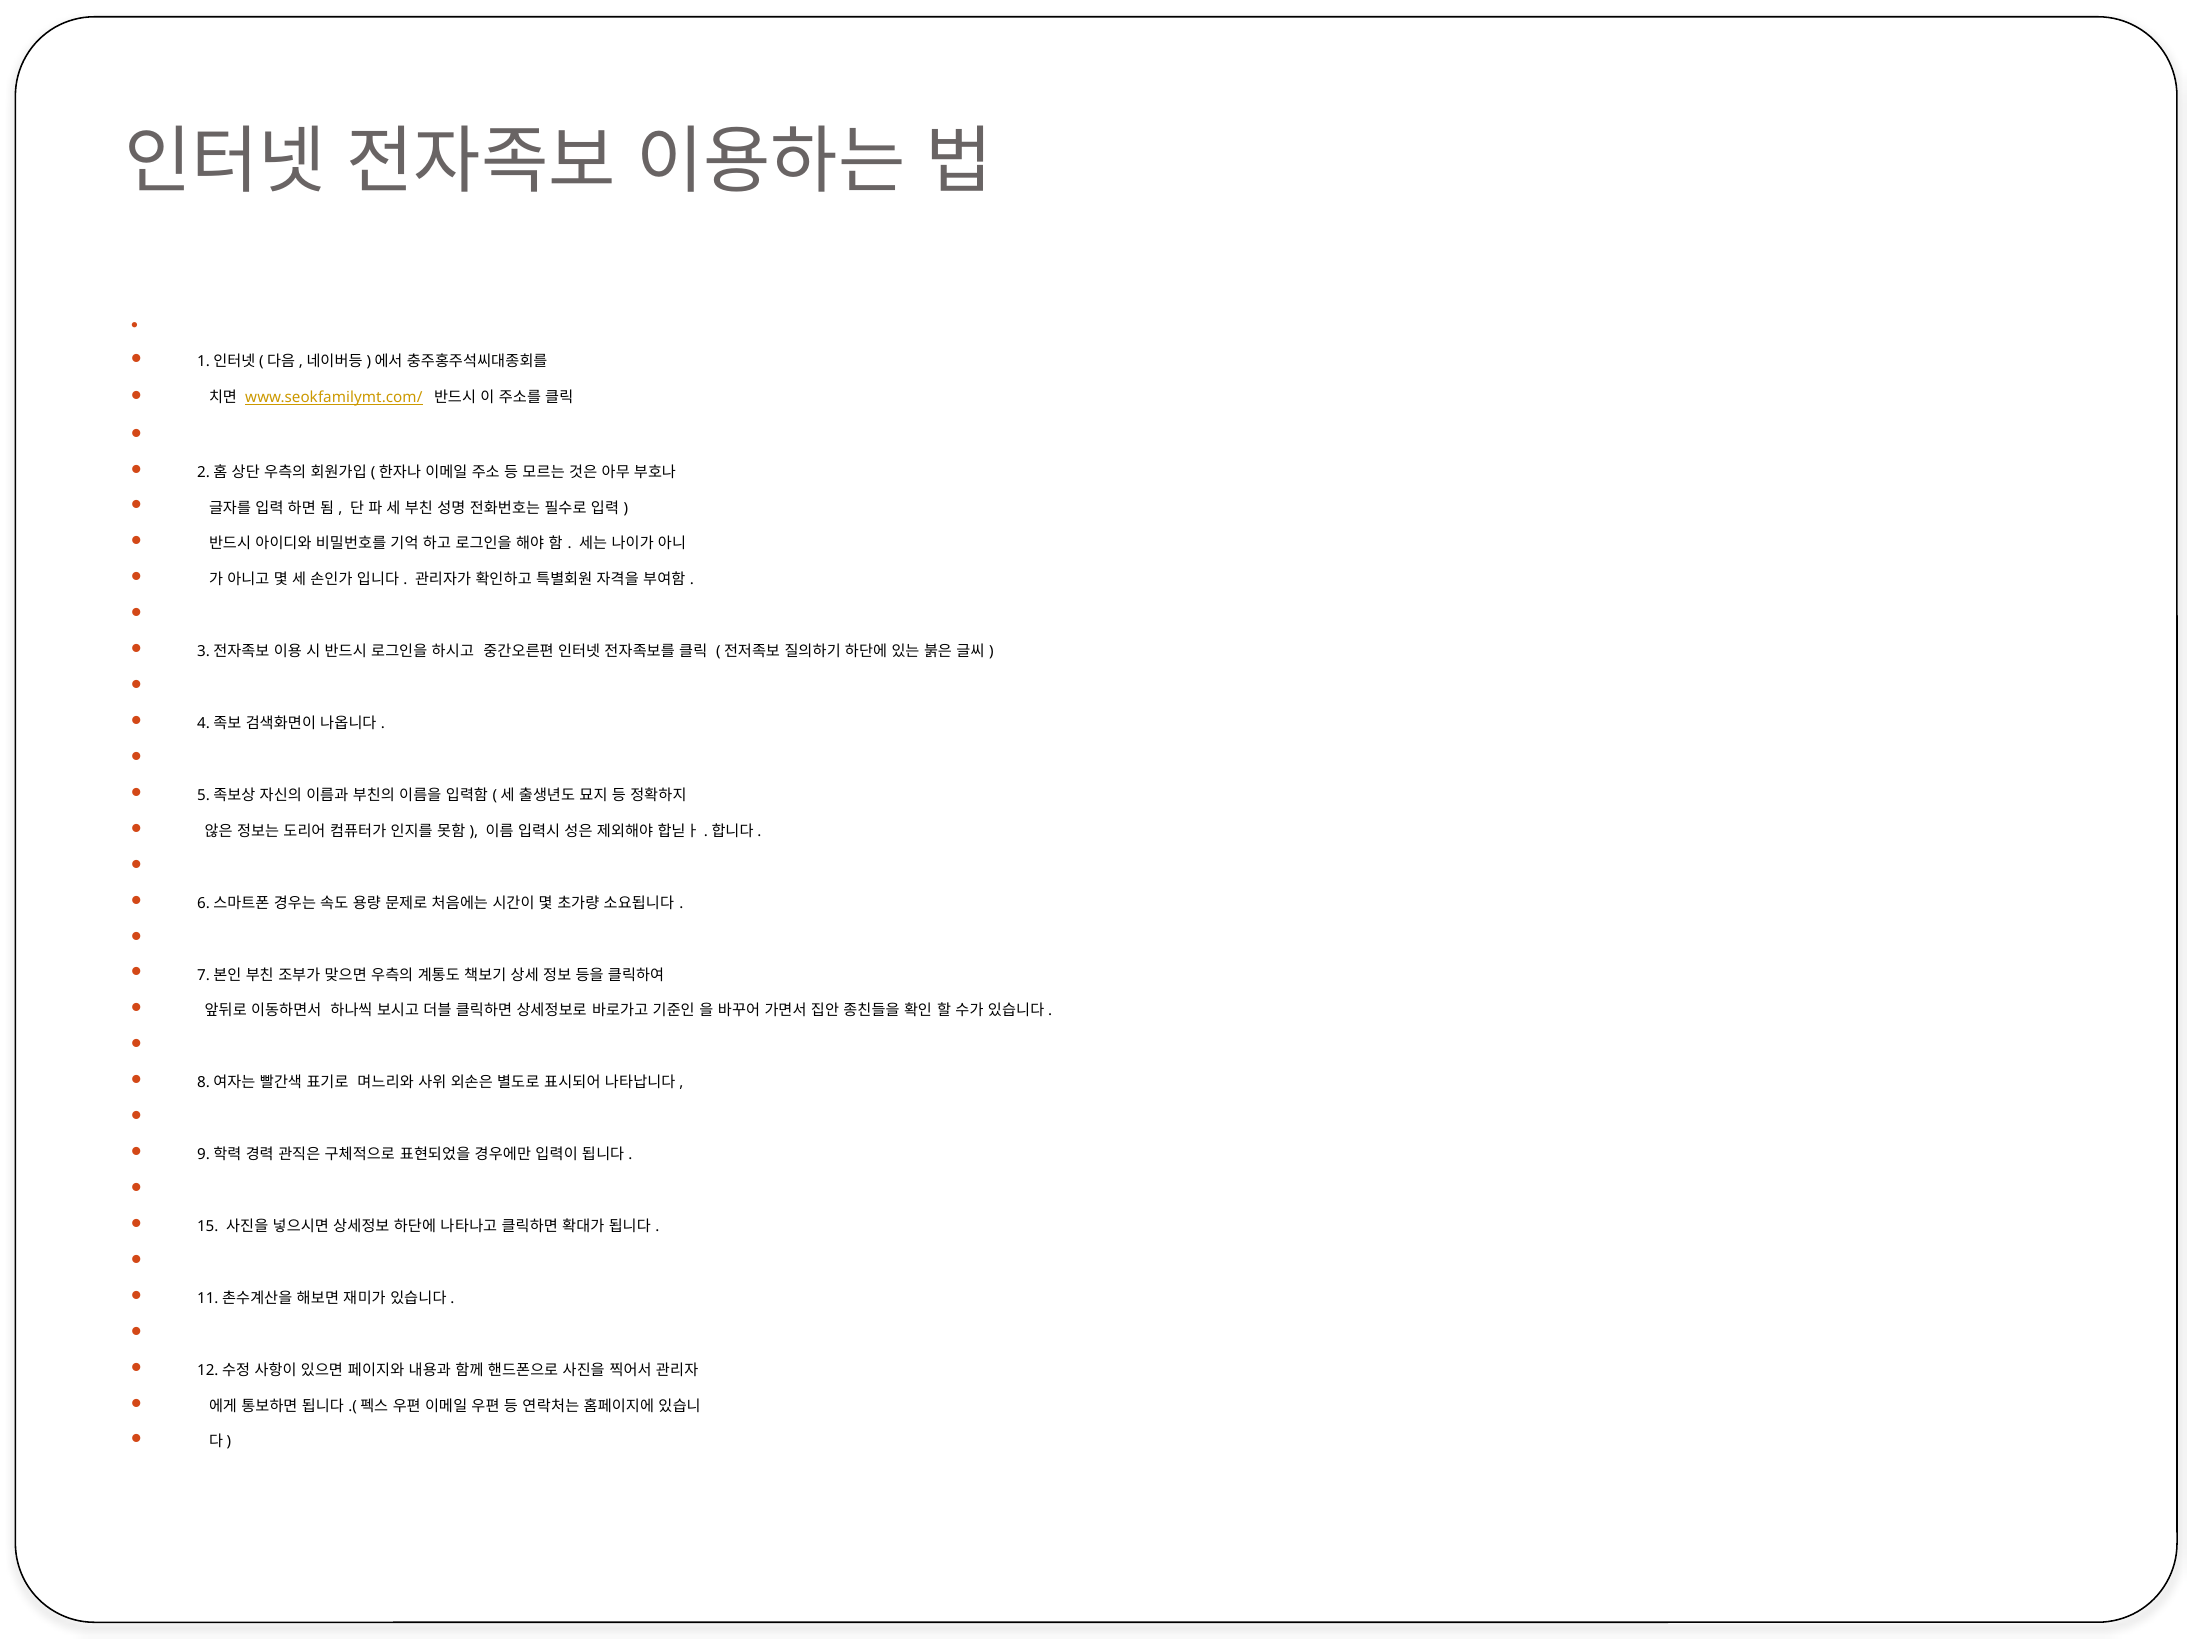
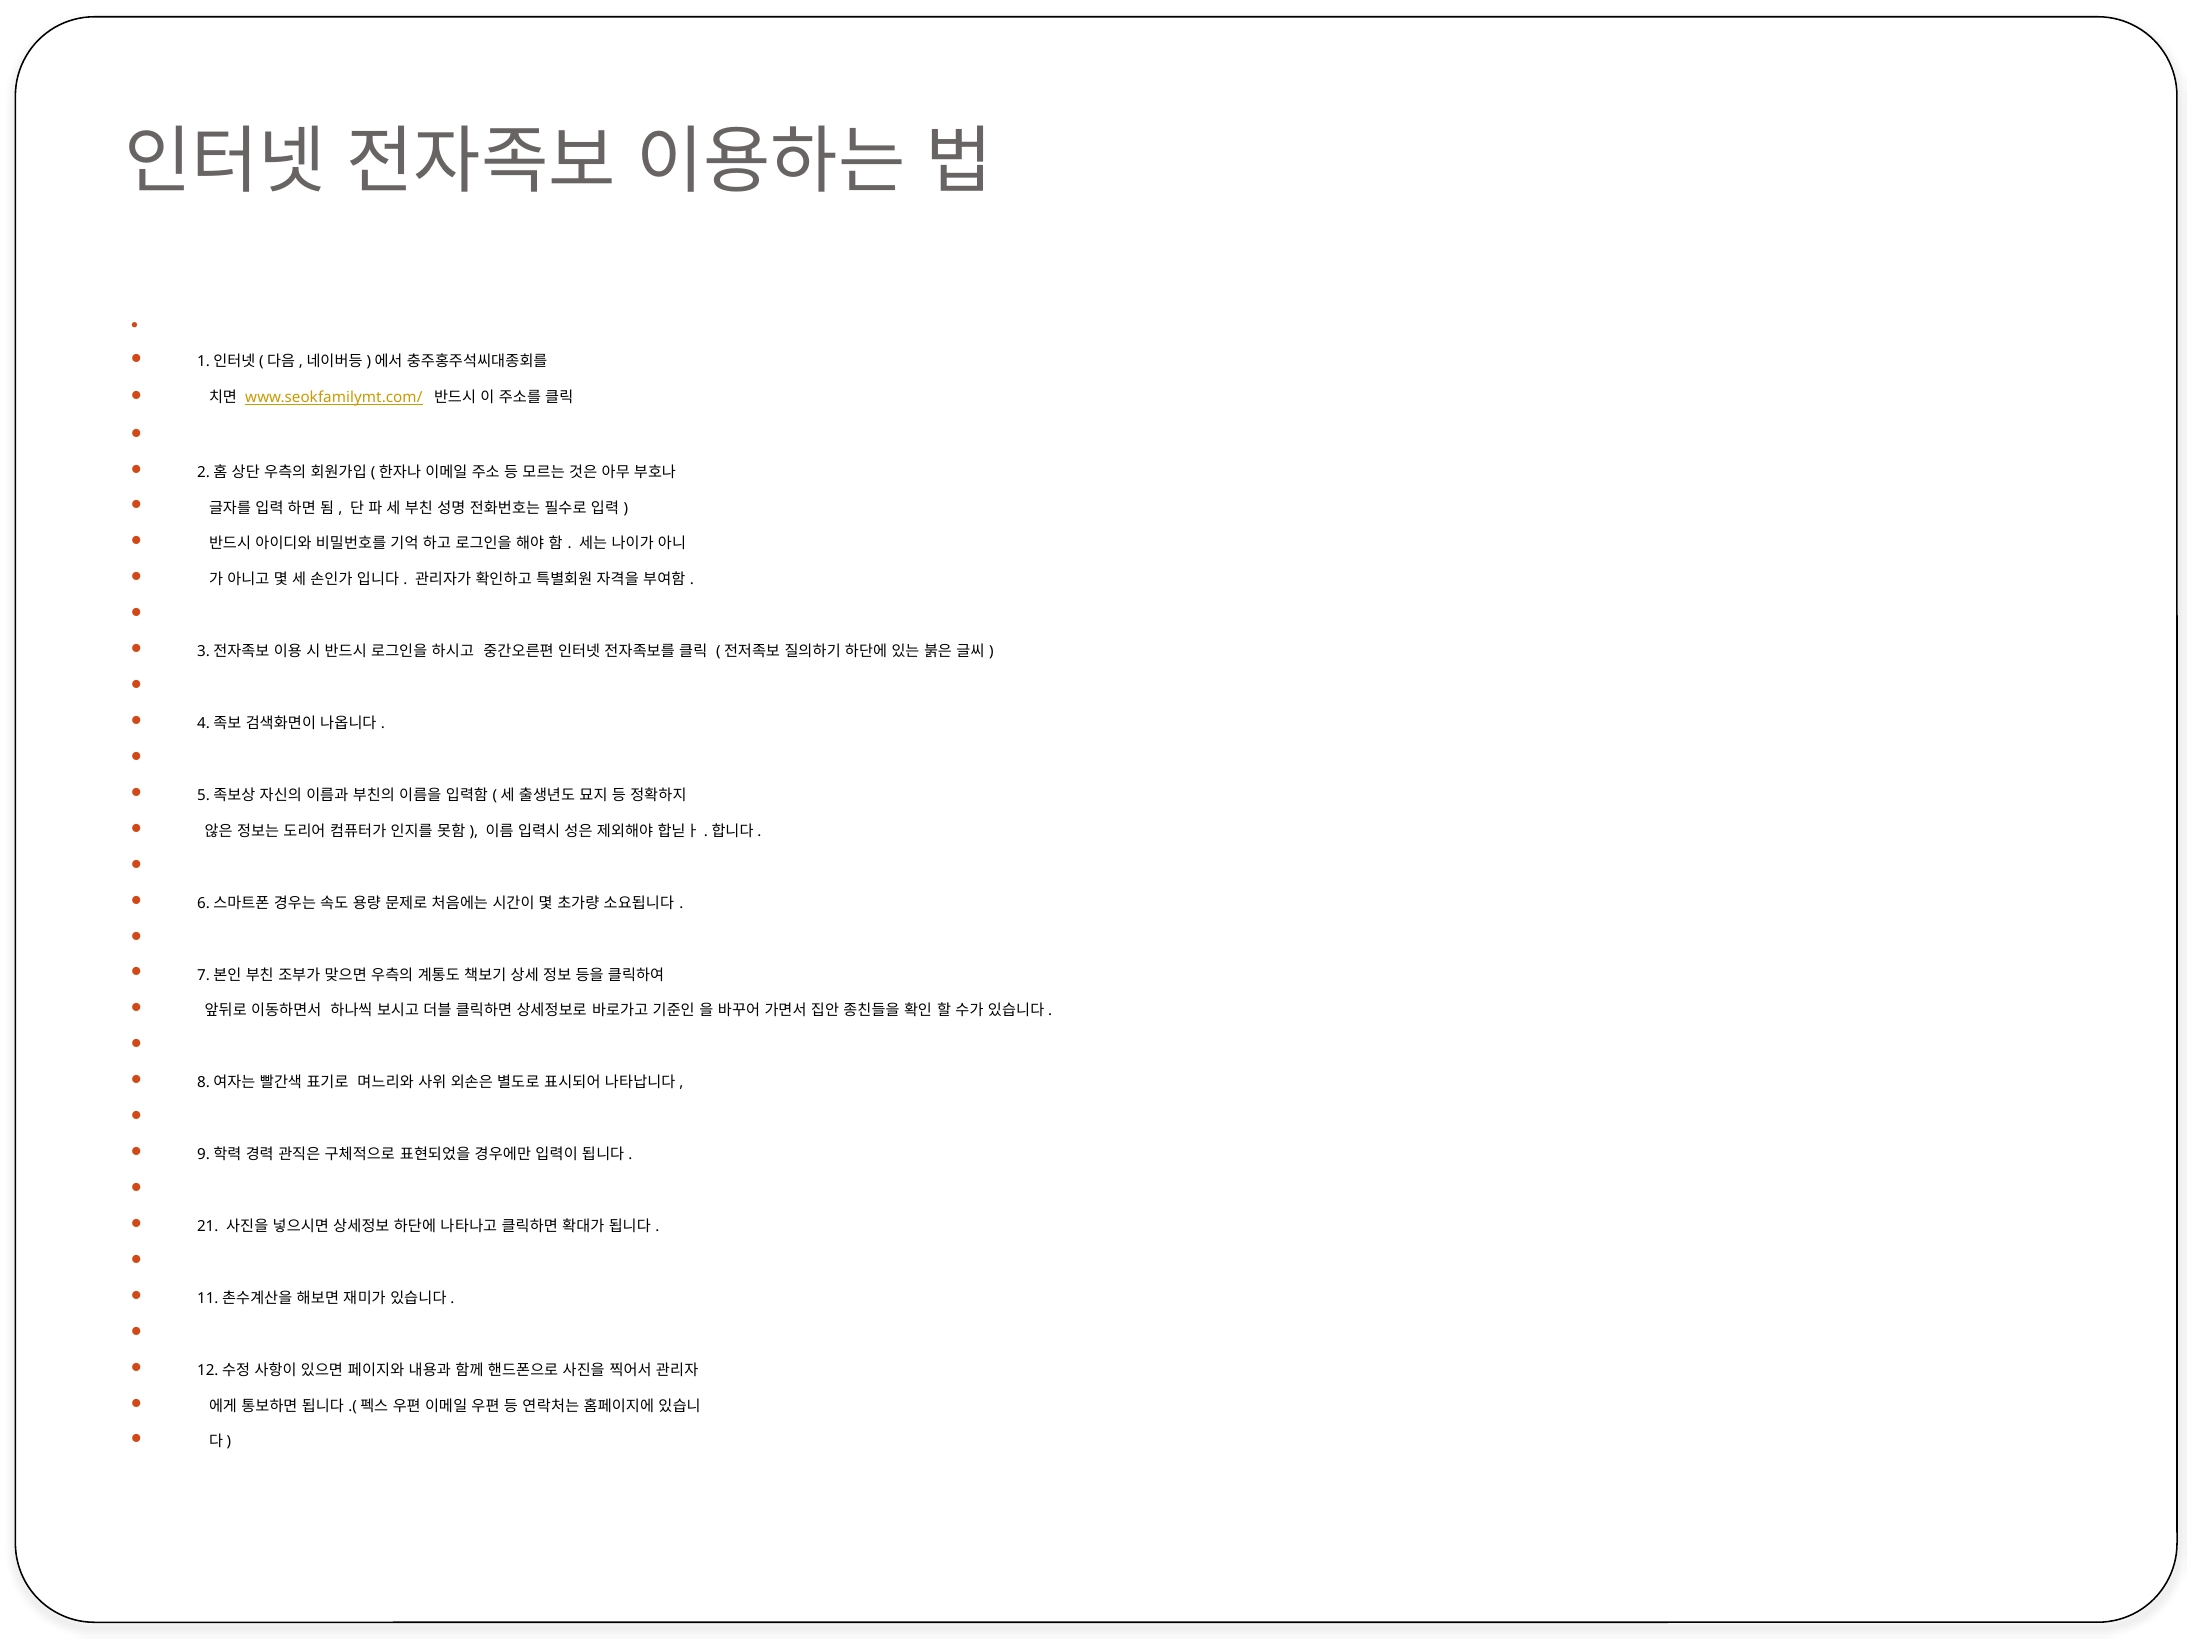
15: 15 -> 21 (208, 1226)
